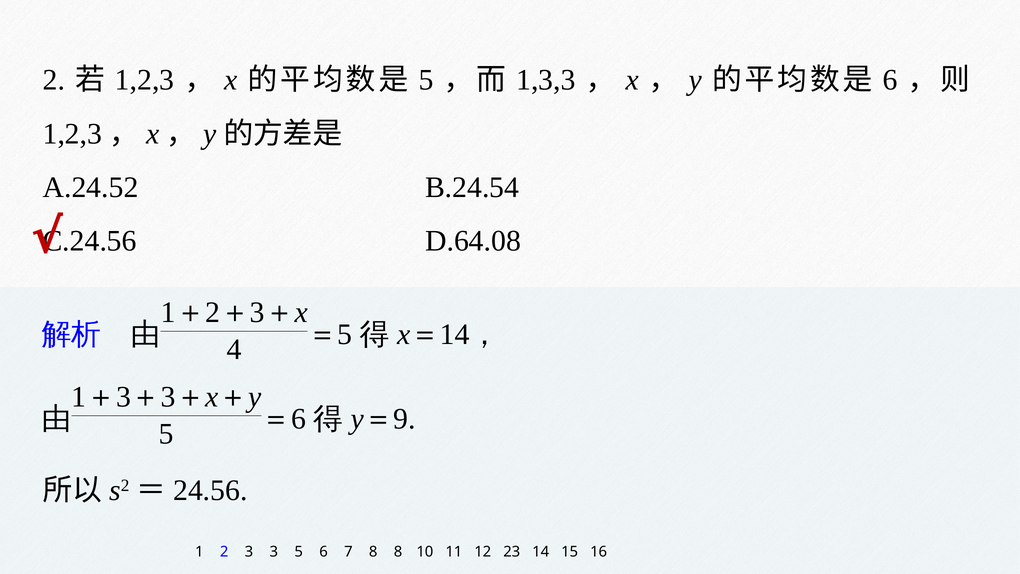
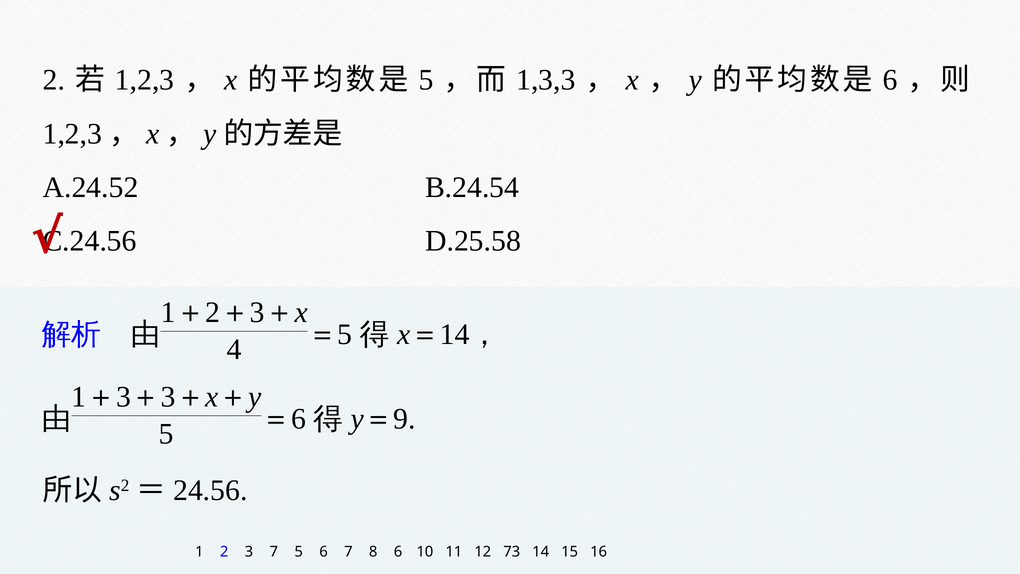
D.64.08: D.64.08 -> D.25.58 (473, 241)
3 3: 3 -> 7 (274, 551)
8 8: 8 -> 6 (398, 551)
23: 23 -> 73 (512, 551)
